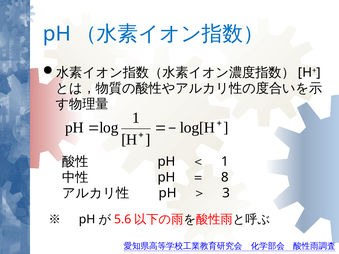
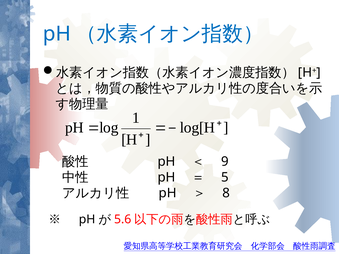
1: 1 -> 9 (225, 162)
8: 8 -> 5 (225, 177)
3: 3 -> 8 (226, 193)
